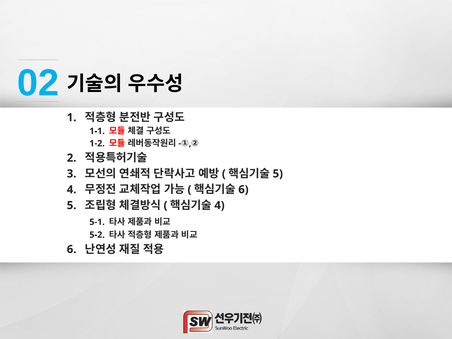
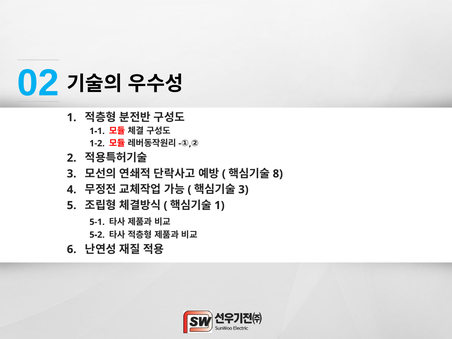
5: 5 -> 8 (278, 174)
6: 6 -> 3 (243, 190)
4: 4 -> 1 (219, 205)
